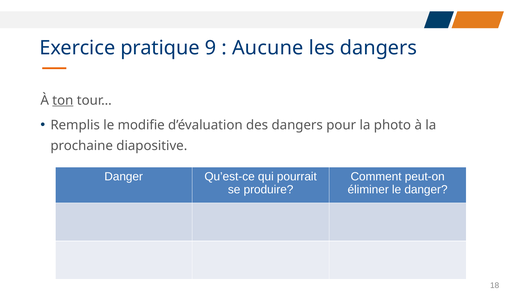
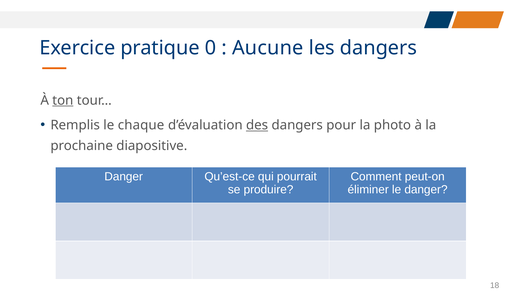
9: 9 -> 0 (211, 48)
modifie: modifie -> chaque (141, 125)
des underline: none -> present (257, 125)
